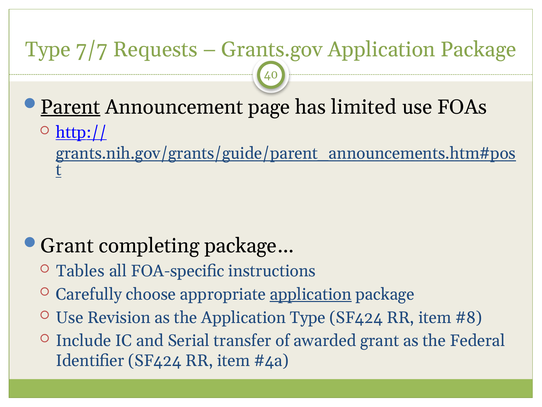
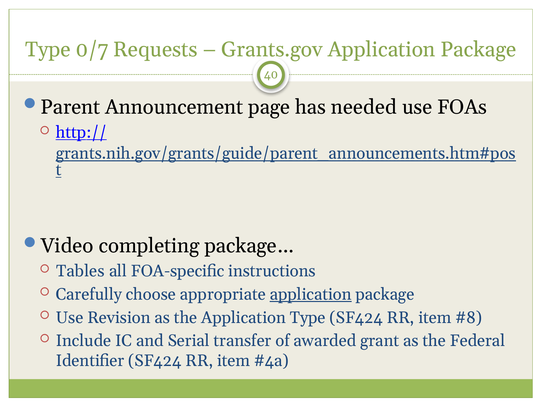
7/7: 7/7 -> 0/7 (92, 49)
Parent underline: present -> none (70, 107)
limited: limited -> needed (364, 107)
Grant: Grant -> Video (67, 246)
